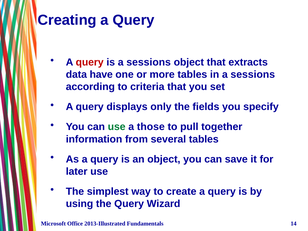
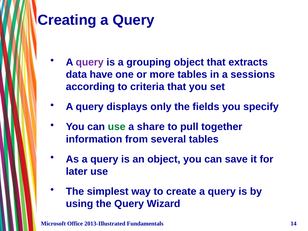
query colour: red -> purple (90, 62)
is a sessions: sessions -> grouping (149, 62)
those: those -> share (151, 127)
